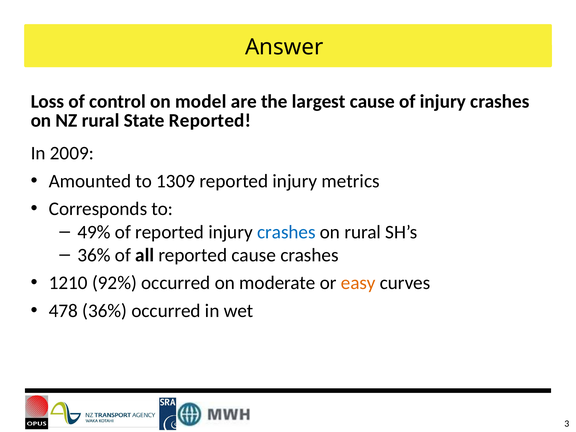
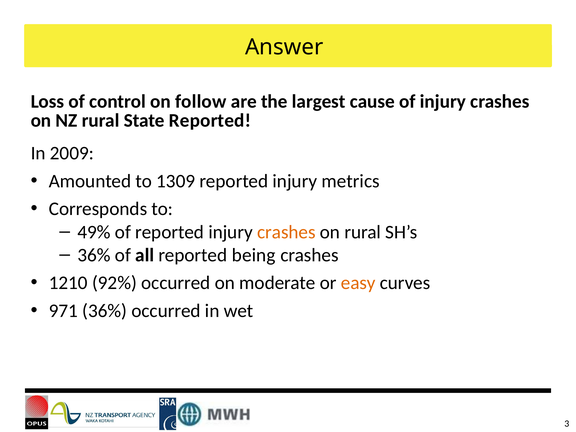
model: model -> follow (201, 101)
crashes colour: blue -> orange (286, 232)
reported cause: cause -> being (254, 255)
478: 478 -> 971 (63, 311)
